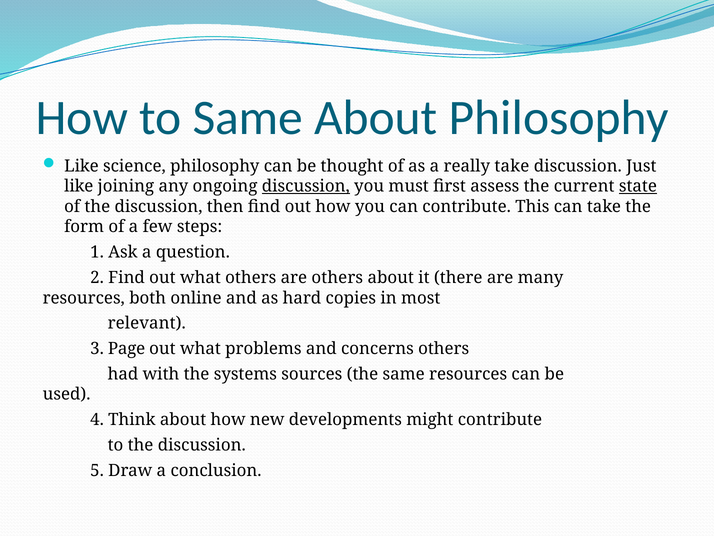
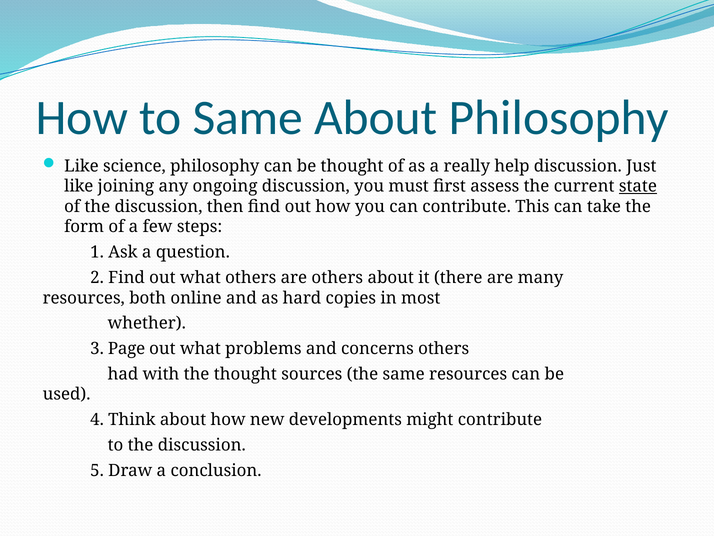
really take: take -> help (512, 166)
discussion underline: present -> none (306, 186)
relevant: relevant -> whether (147, 323)
the systems: systems -> thought (245, 374)
